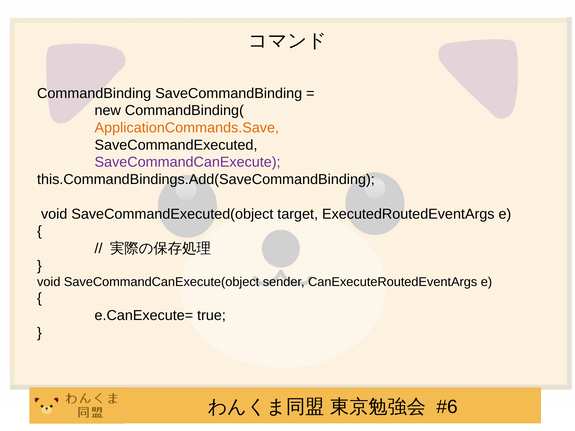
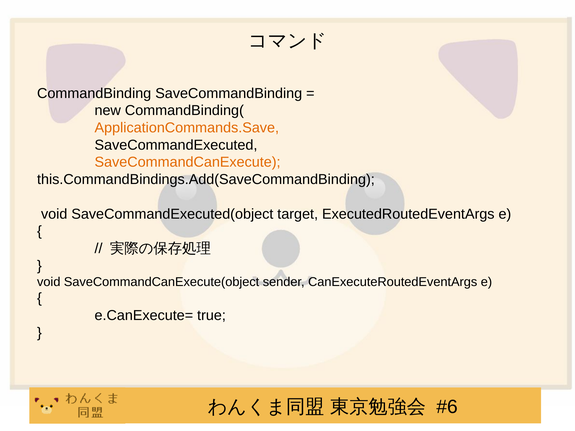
SaveCommandCanExecute colour: purple -> orange (188, 162)
